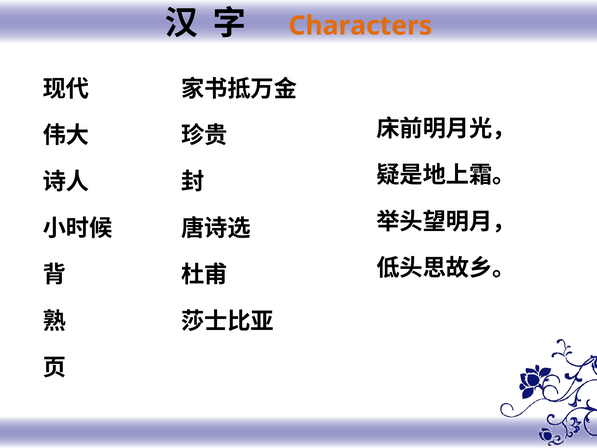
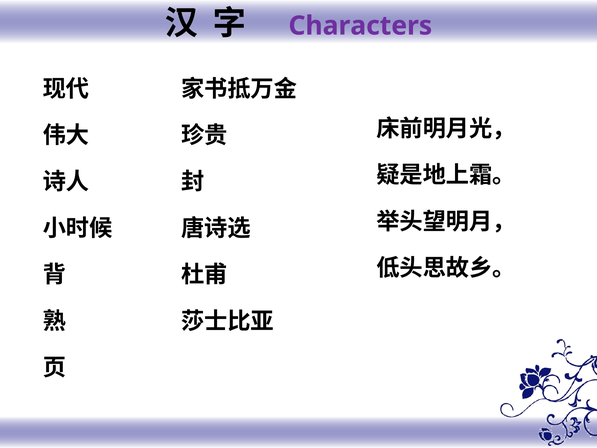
Characters colour: orange -> purple (360, 26)
